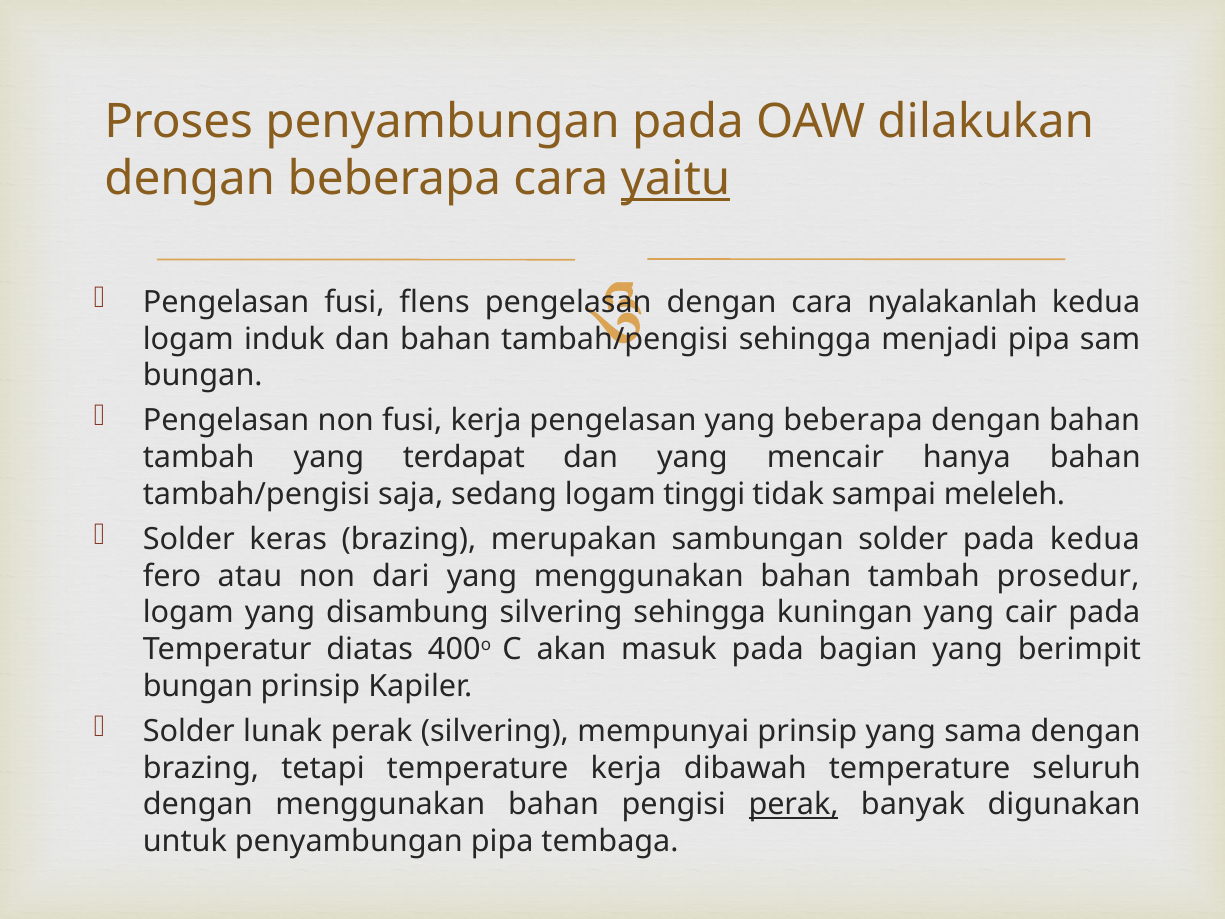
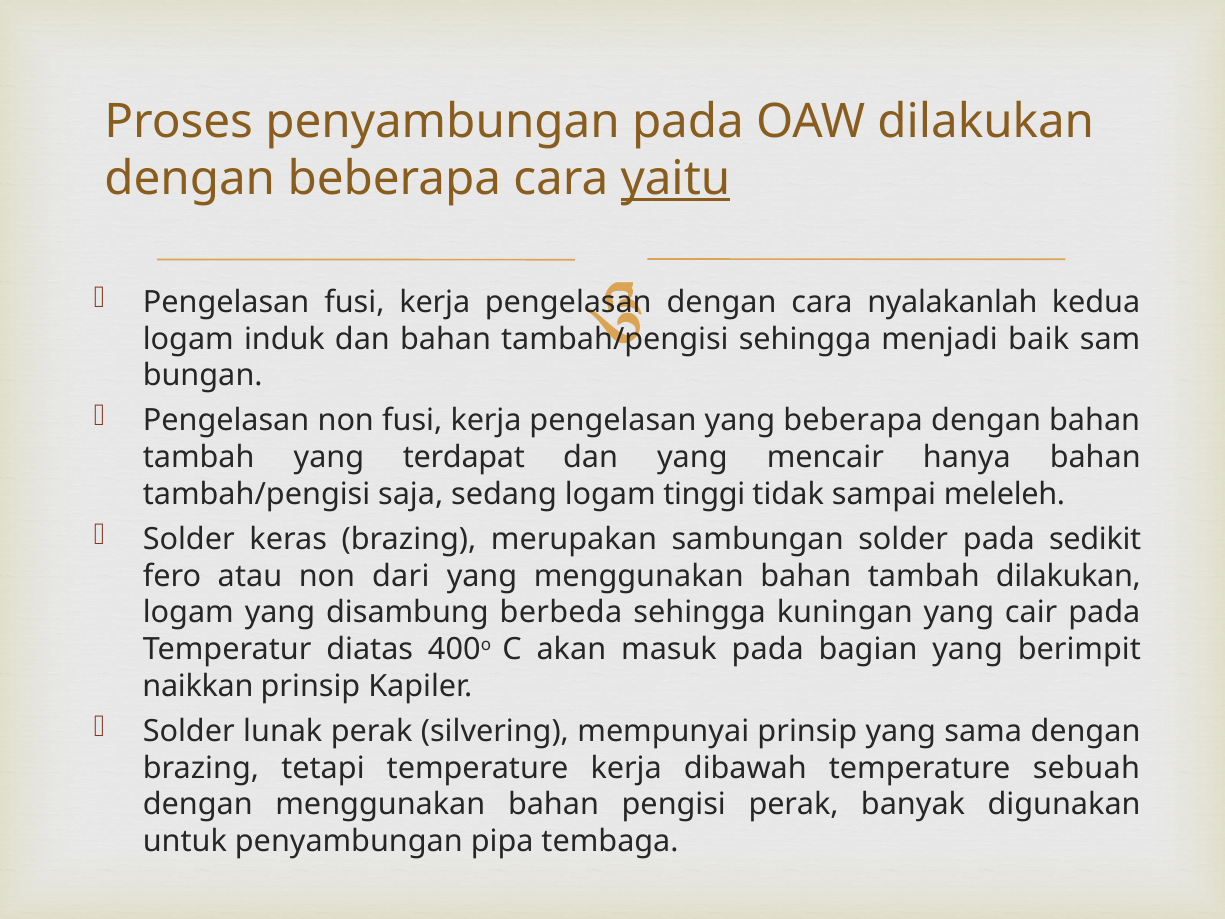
Pengelasan fusi flens: flens -> kerja (435, 302)
menjadi pipa: pipa -> baik (1039, 339)
pada kedua: kedua -> sedikit (1095, 539)
tambah prosedur: prosedur -> dilakukan (1068, 576)
disambung silvering: silvering -> berbeda (561, 613)
bungan: bungan -> naikkan (198, 686)
seluruh: seluruh -> sebuah (1086, 768)
perak underline: present -> none (794, 804)
